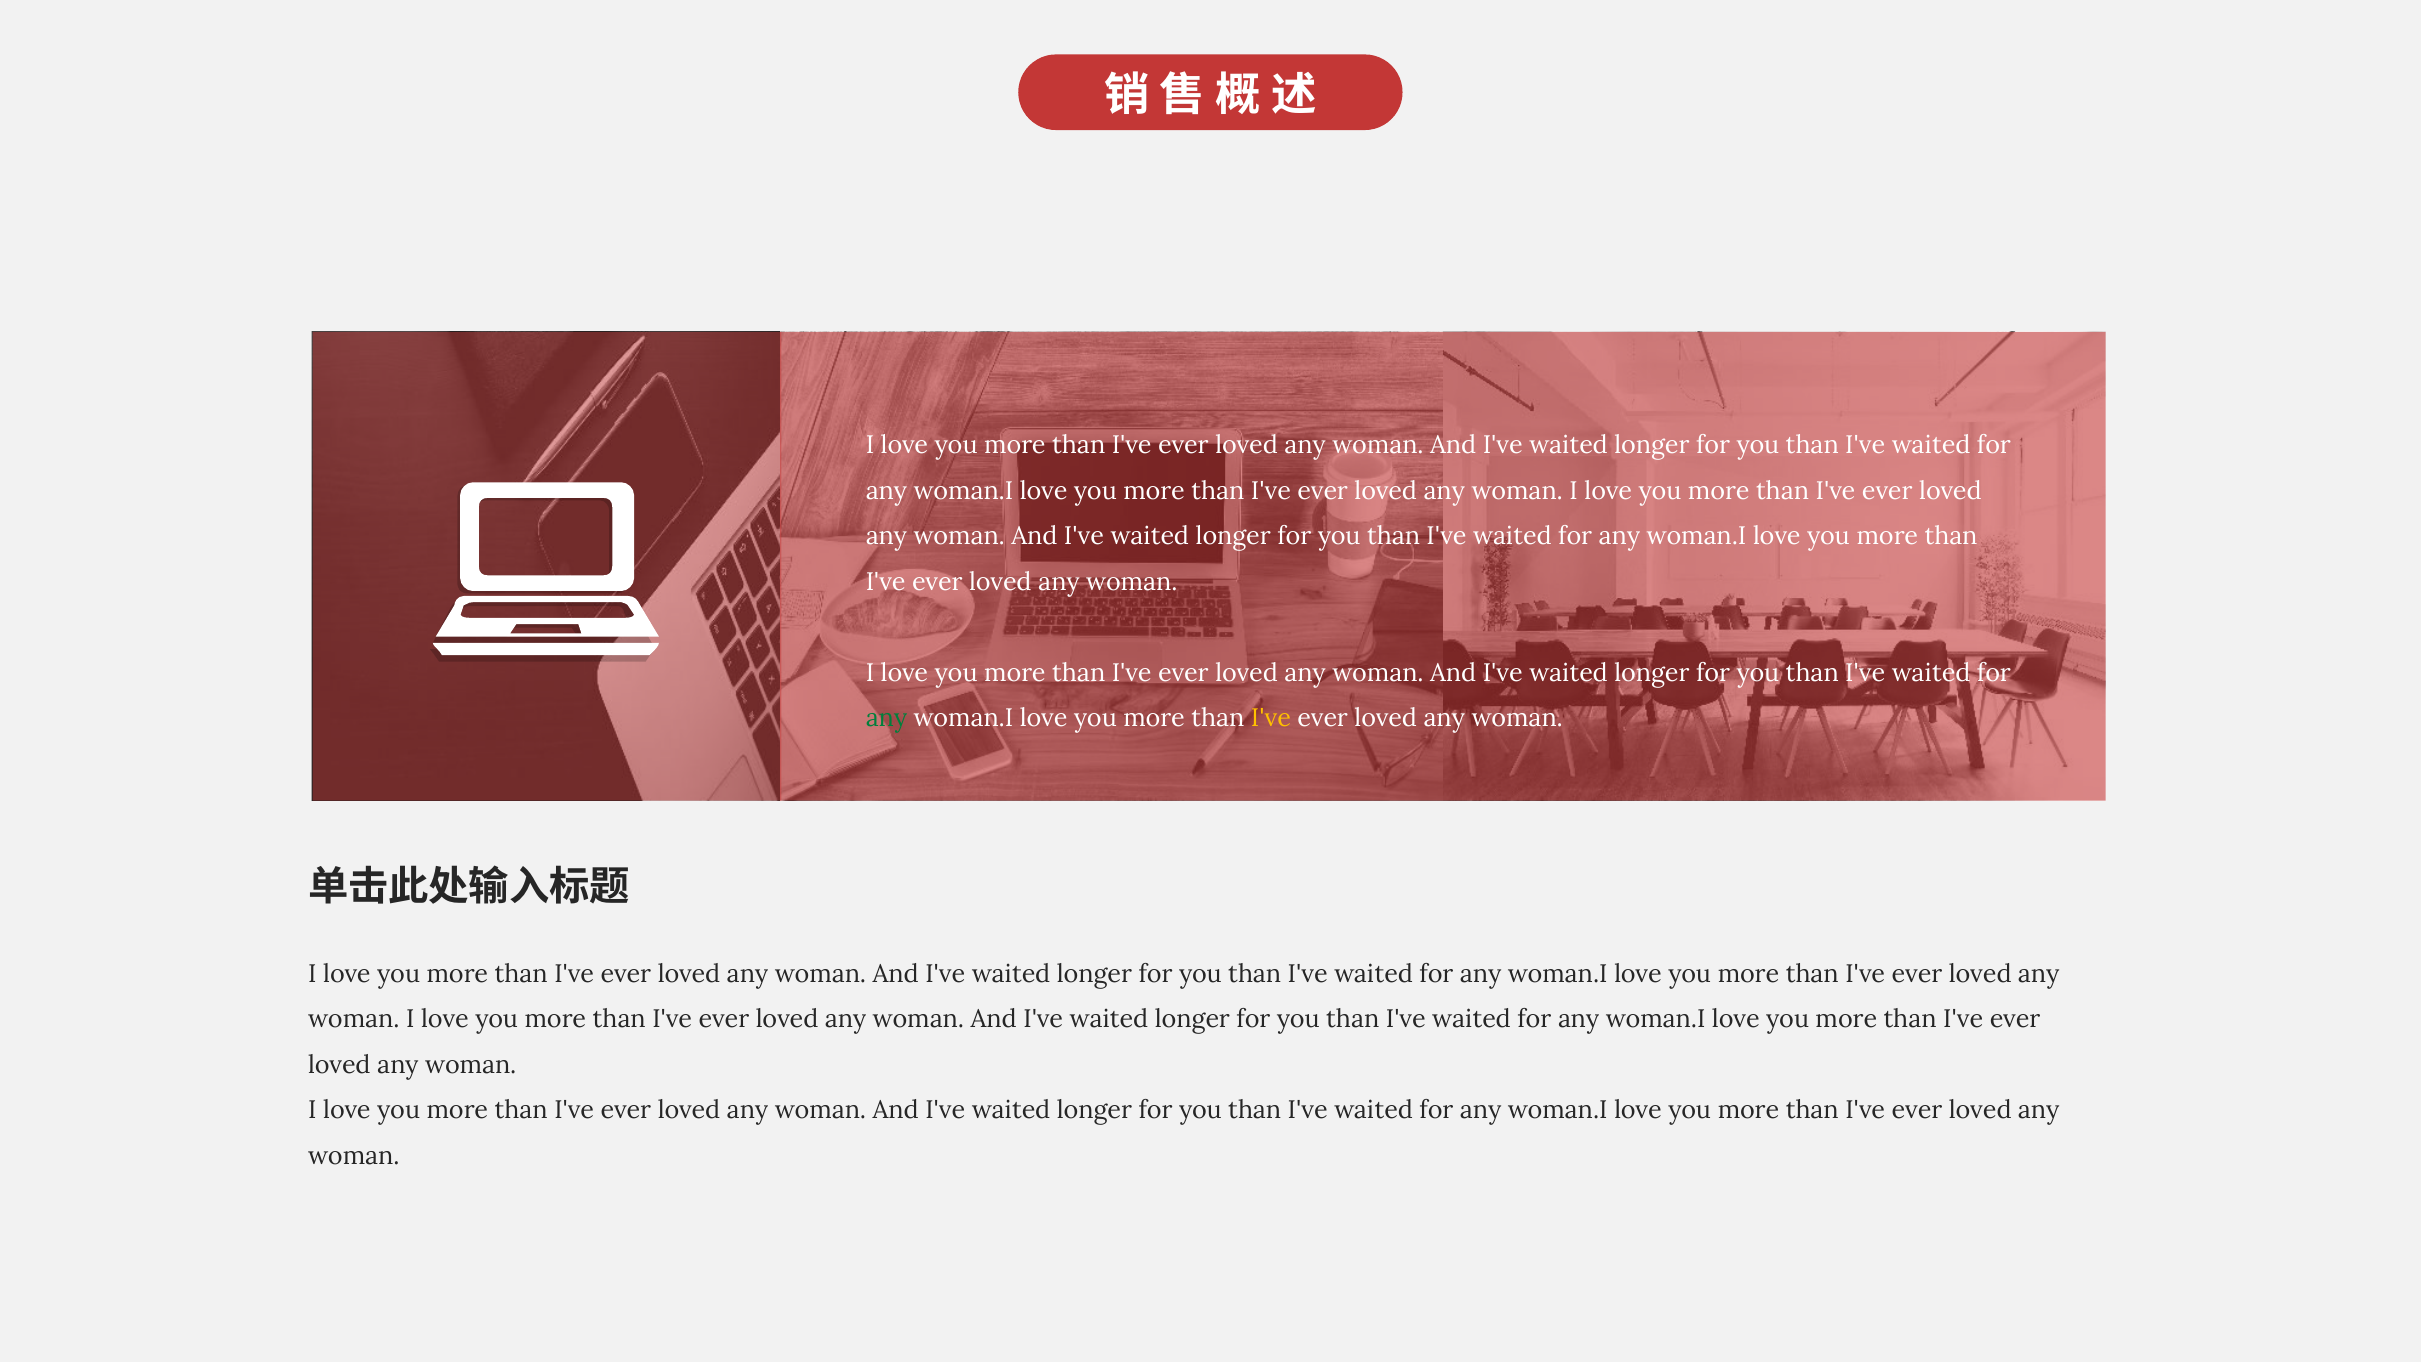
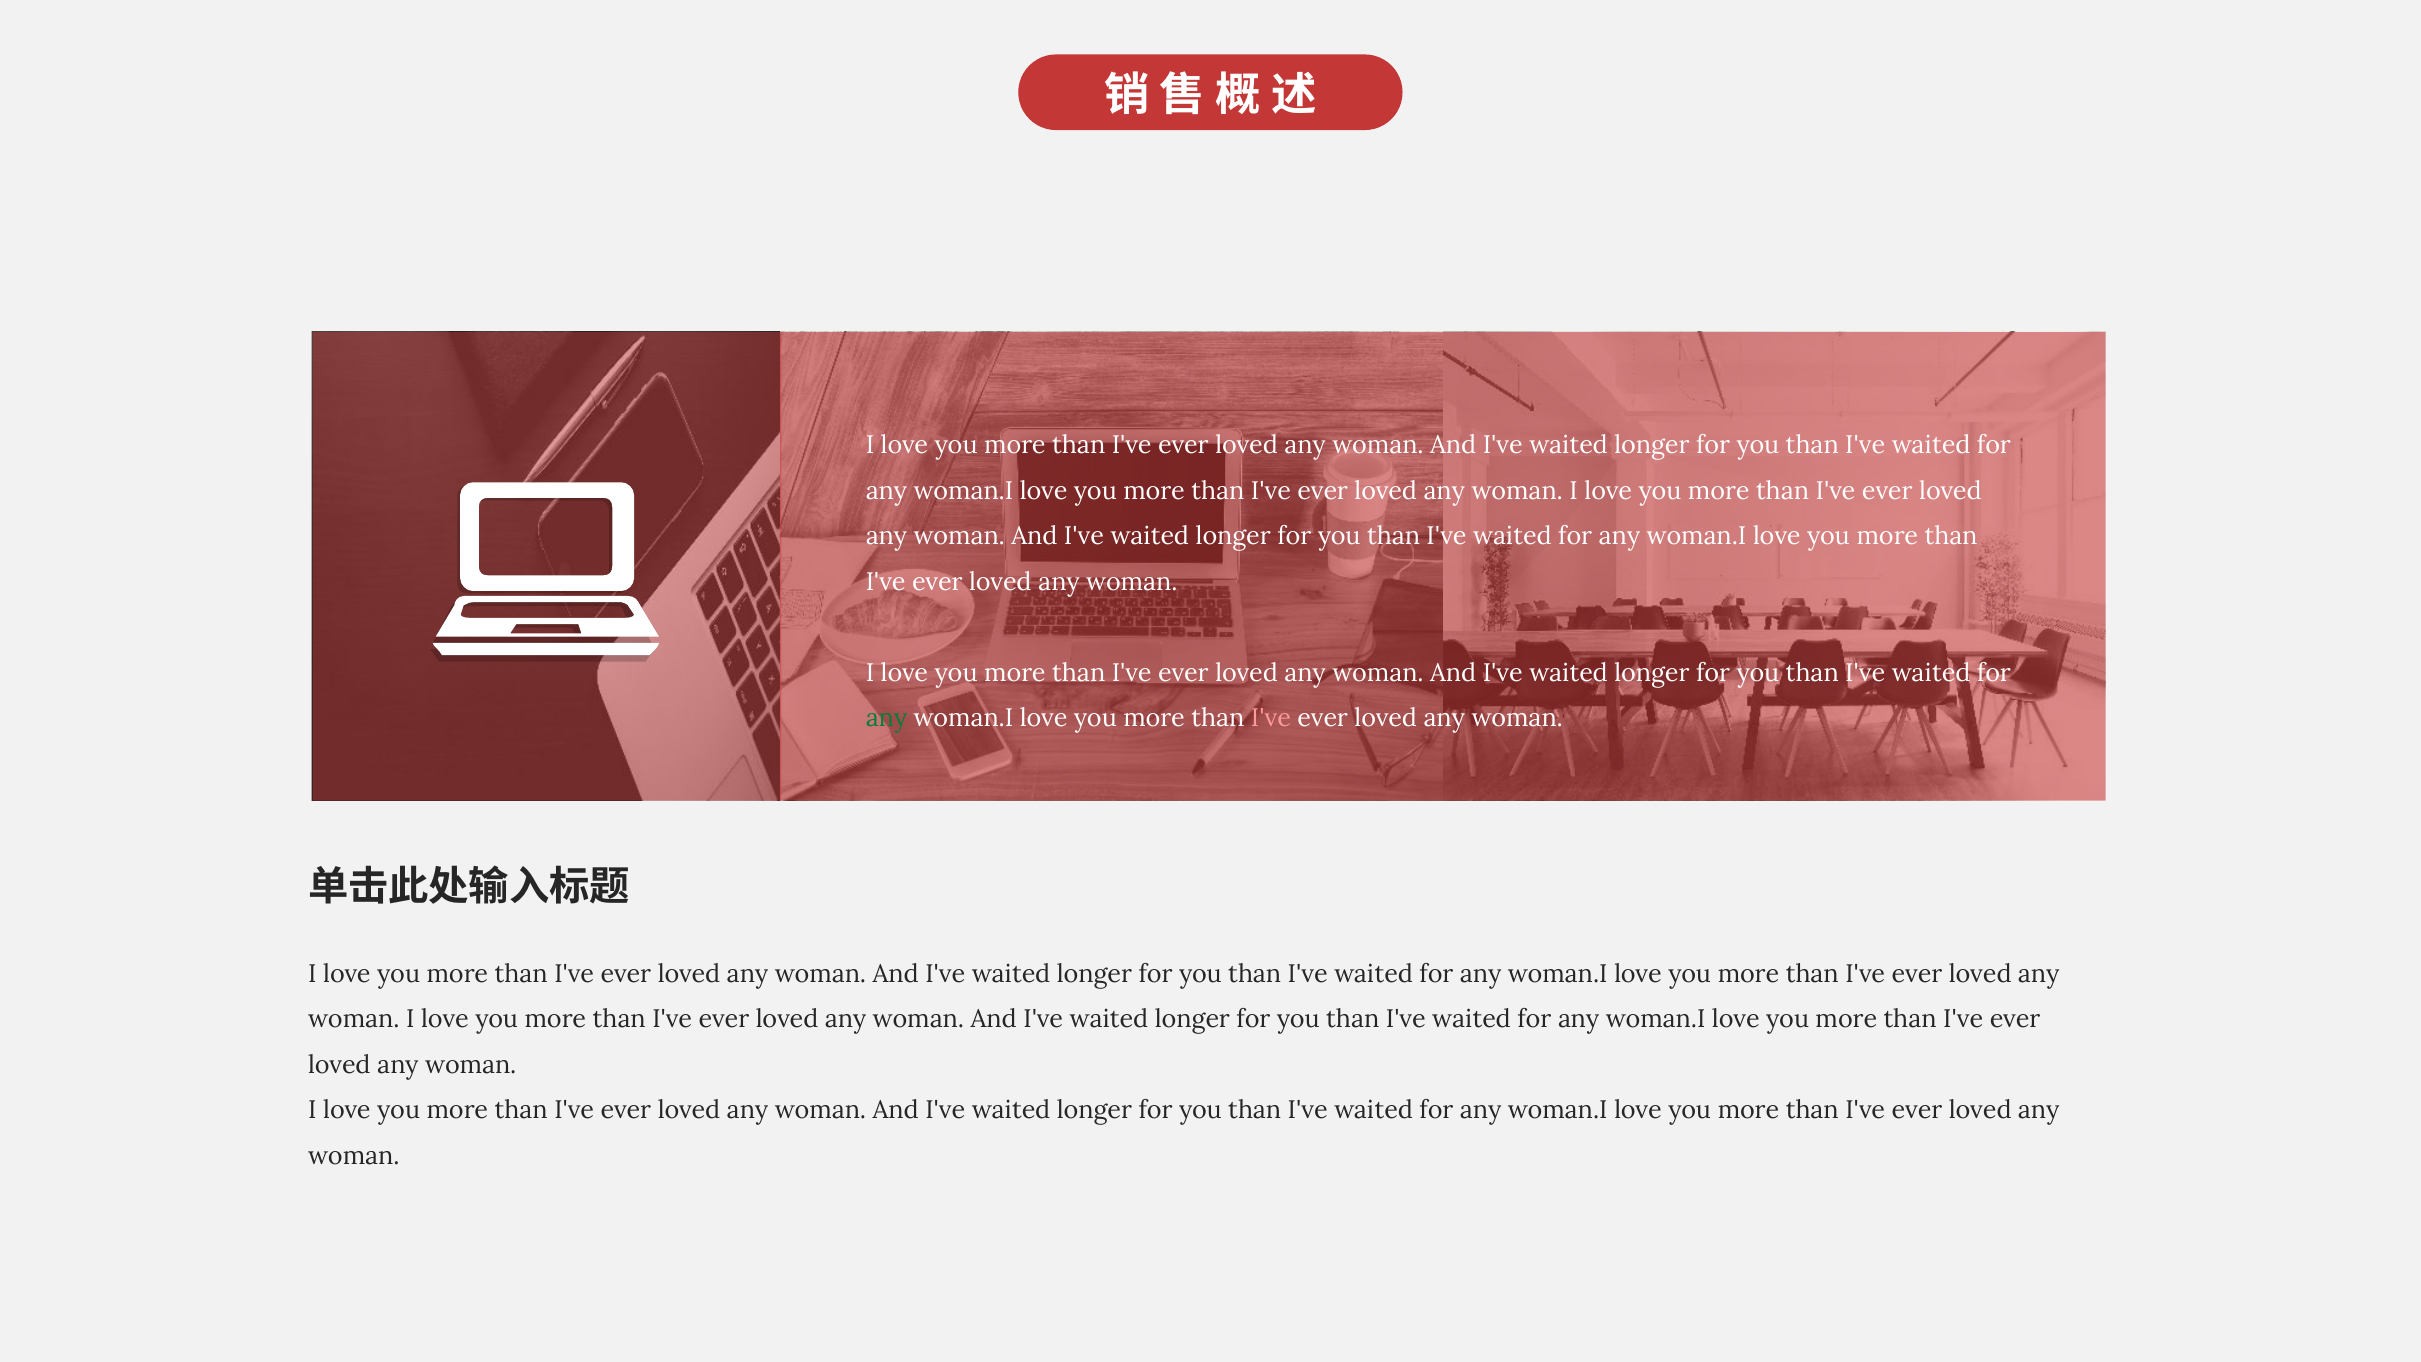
I've colour: yellow -> pink (1271, 718)
